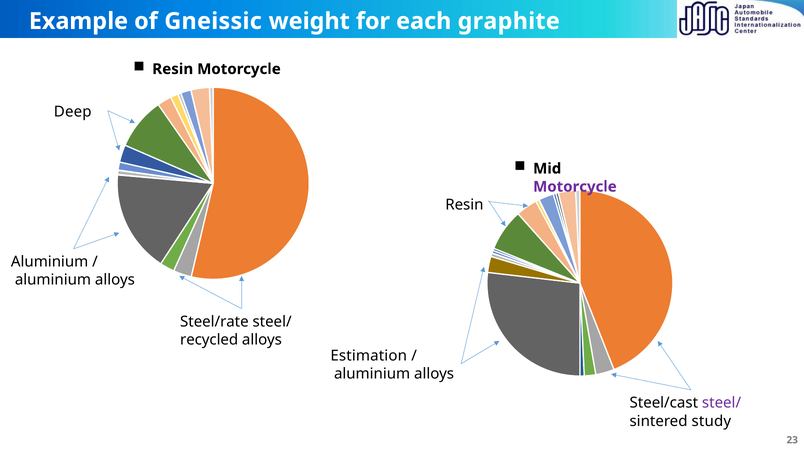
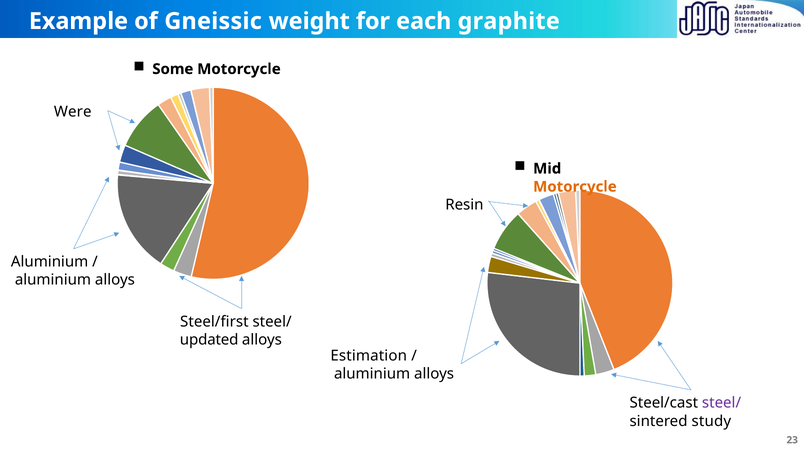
Resin: Resin -> Some (173, 69)
Deep: Deep -> Were (73, 112)
Motorcycle colour: purple -> orange (575, 187)
Steel/rate: Steel/rate -> Steel/first (214, 322)
recycled: recycled -> updated (209, 340)
